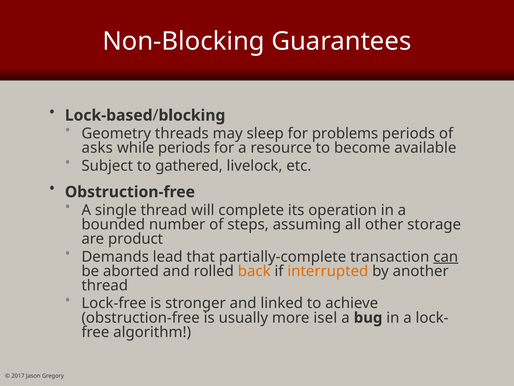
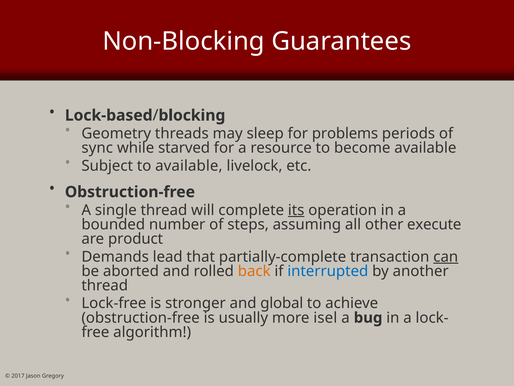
asks: asks -> sync (97, 148)
while periods: periods -> starved (184, 148)
to gathered: gathered -> available (189, 166)
its underline: none -> present (296, 210)
storage: storage -> execute (434, 224)
interrupted colour: orange -> blue (328, 271)
linked: linked -> global (282, 303)
